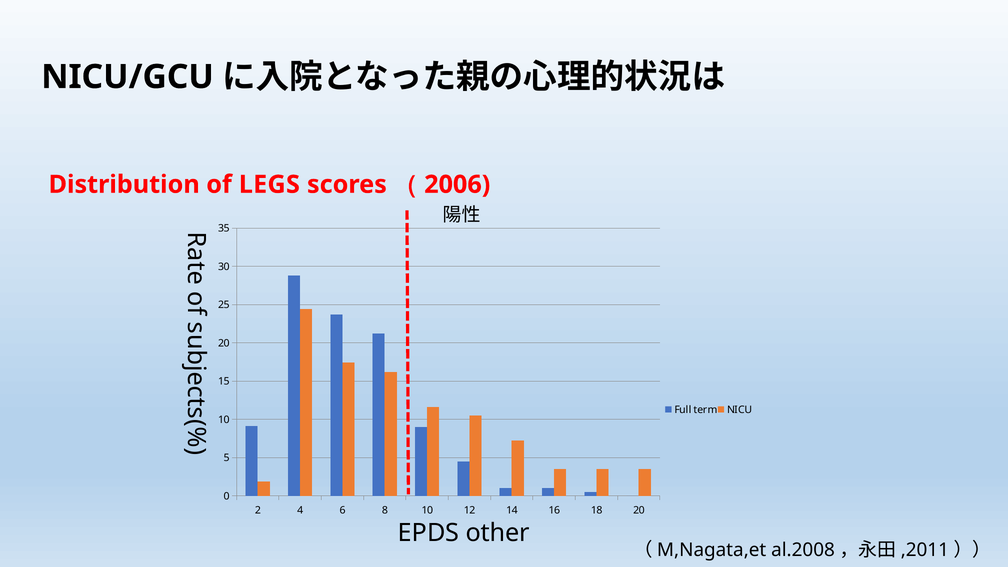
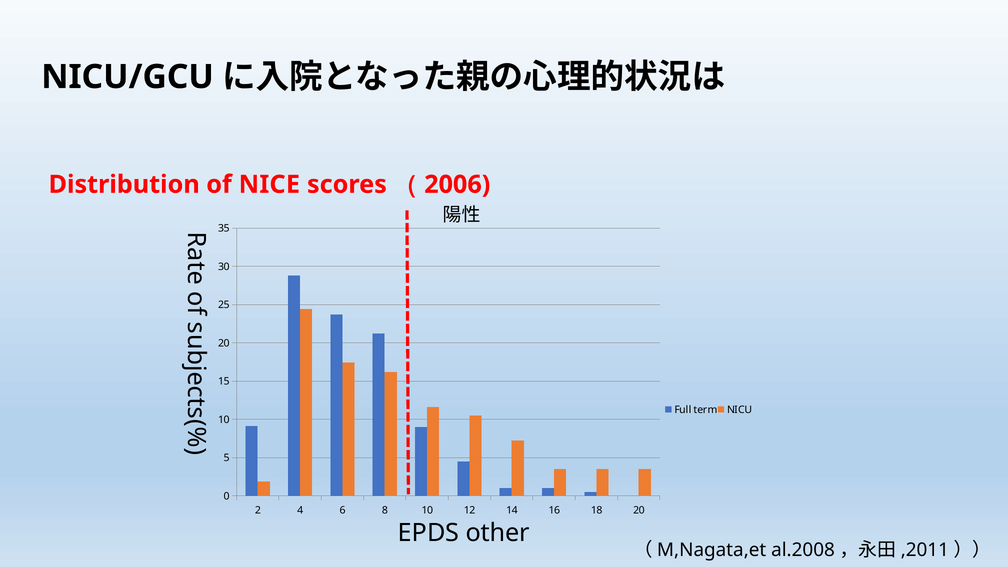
LEGS: LEGS -> NICE (269, 185)
